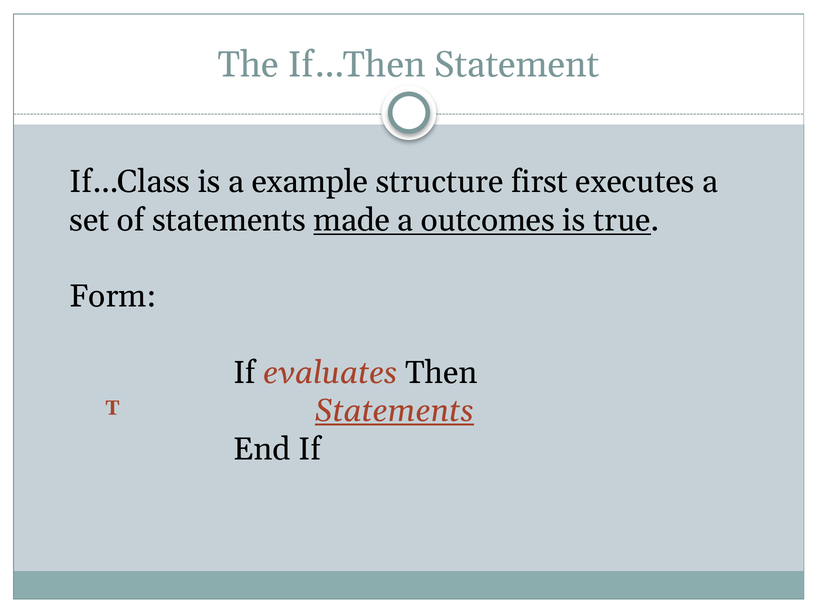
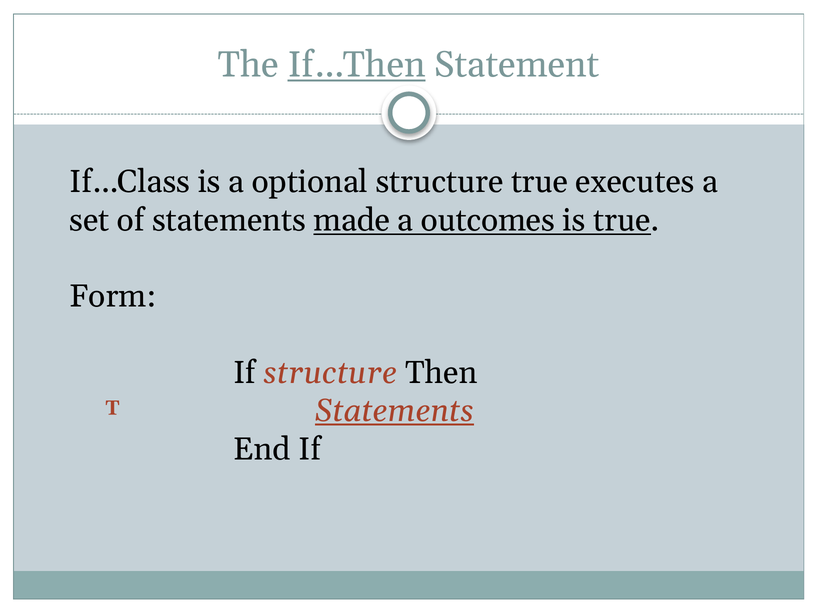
If…Then underline: none -> present (357, 65)
example: example -> optional (310, 182)
structure first: first -> true (540, 182)
If evaluates: evaluates -> structure (330, 373)
